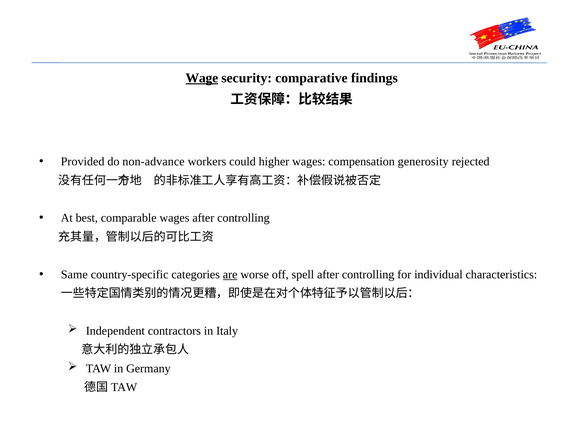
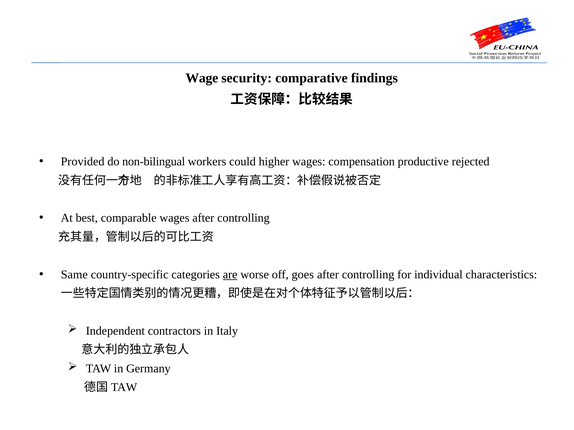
Wage underline: present -> none (202, 78)
non-advance: non-advance -> non-bilingual (154, 162)
generosity: generosity -> productive (423, 162)
spell: spell -> goes (303, 275)
